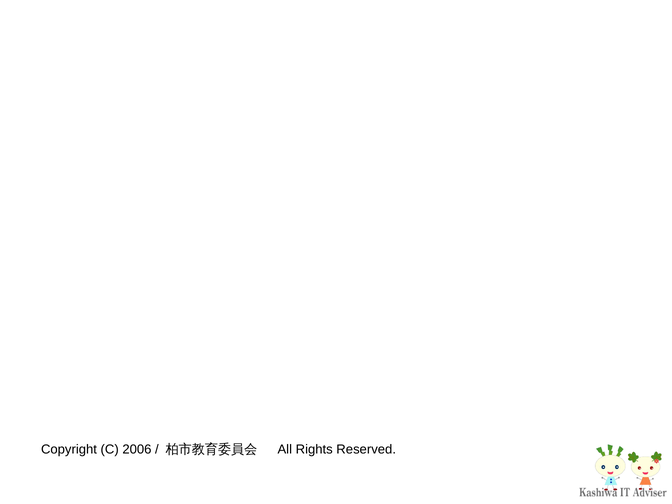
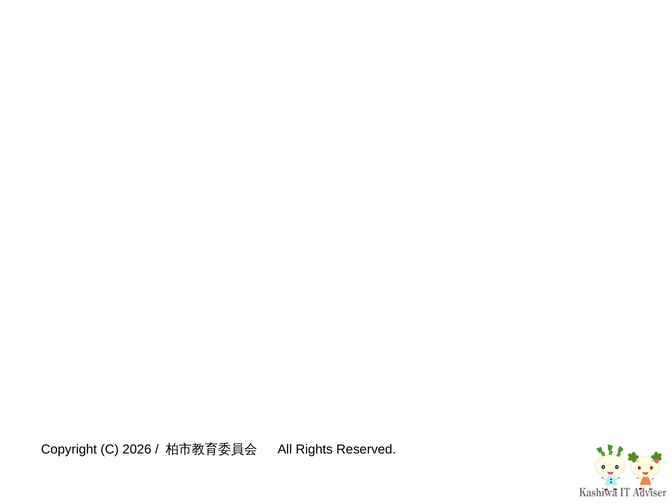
2006: 2006 -> 2026 (137, 449)
